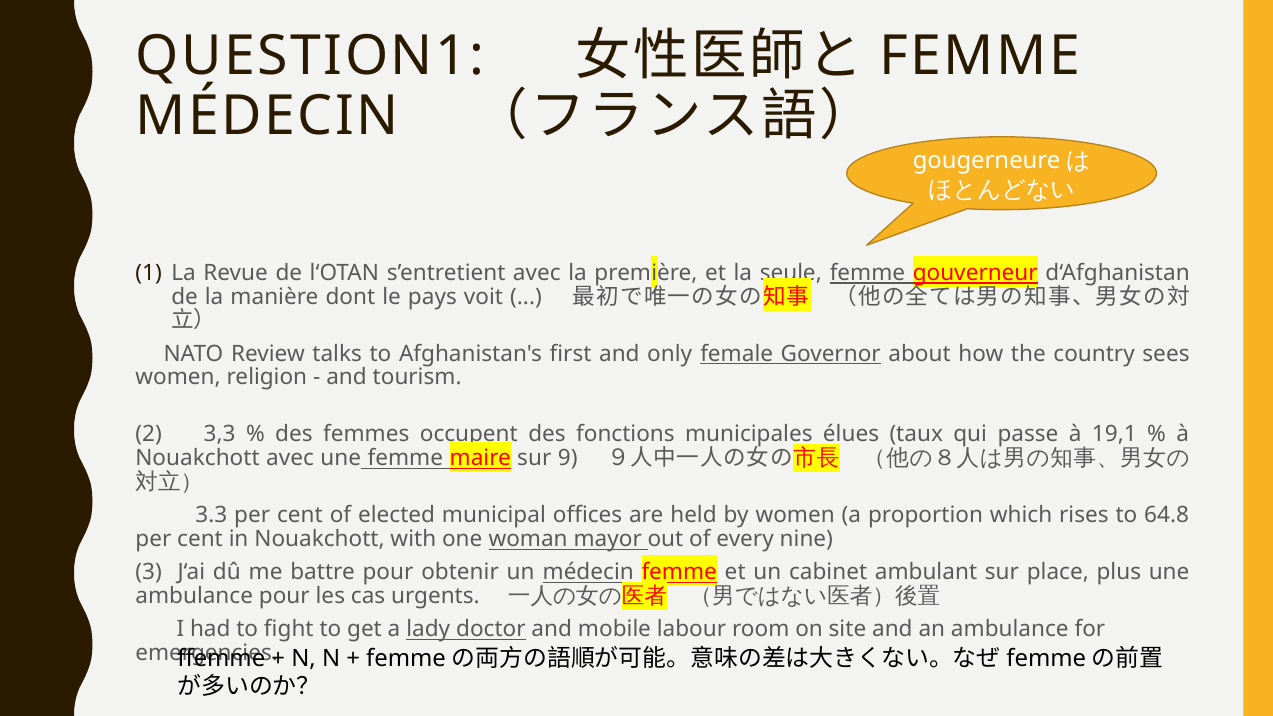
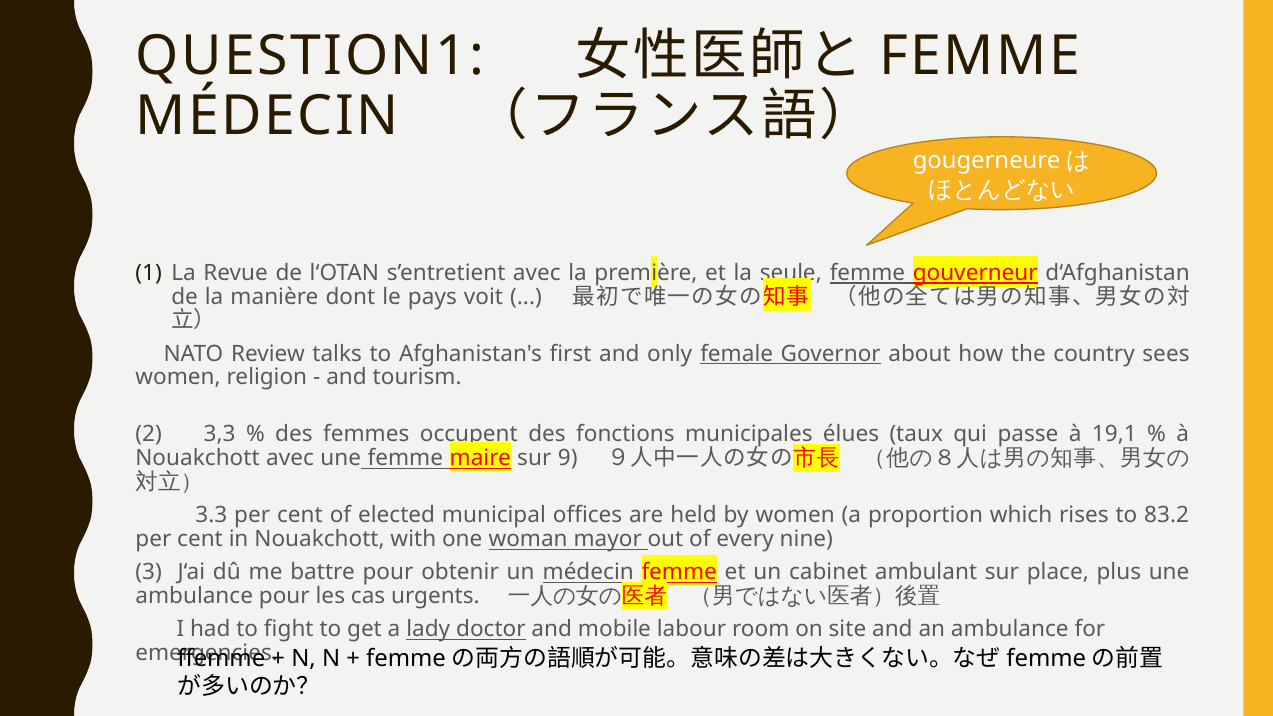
64.8: 64.8 -> 83.2 (1167, 515)
